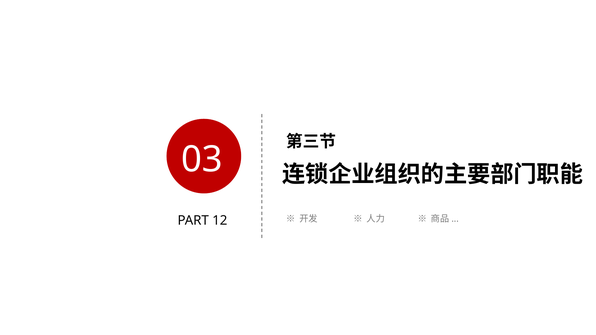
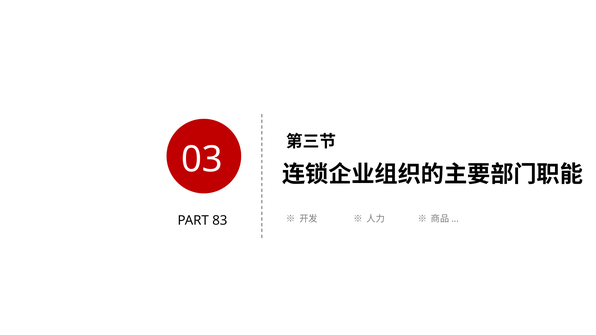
12: 12 -> 83 (220, 221)
